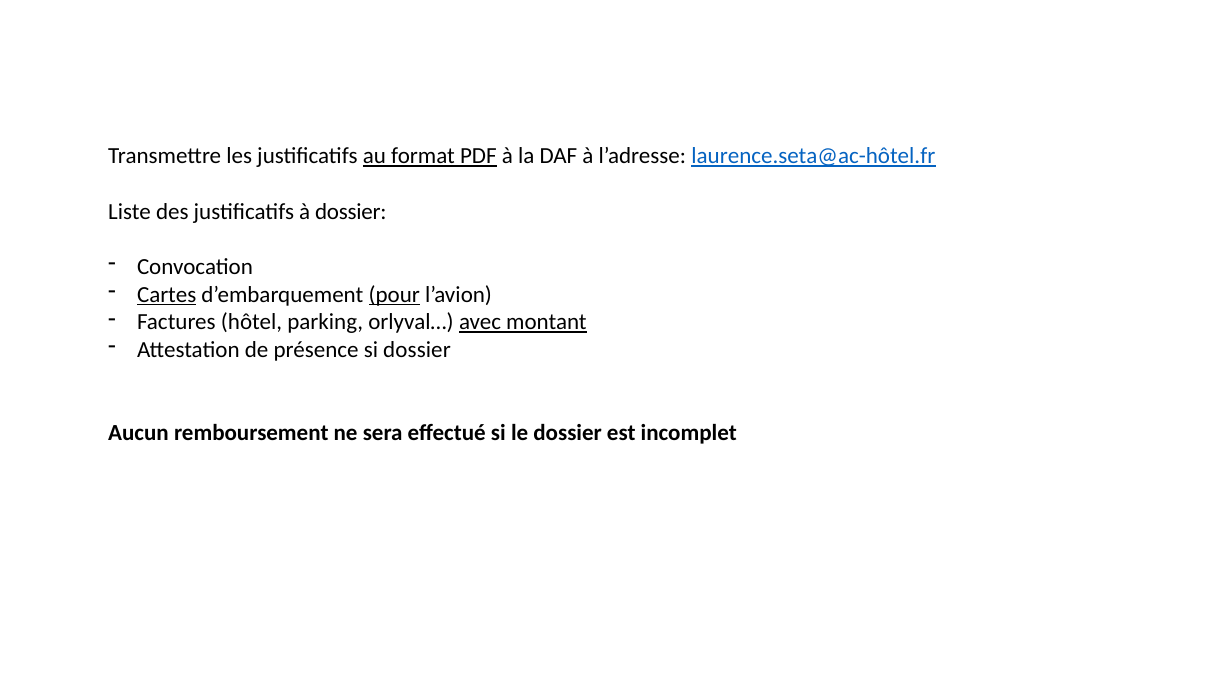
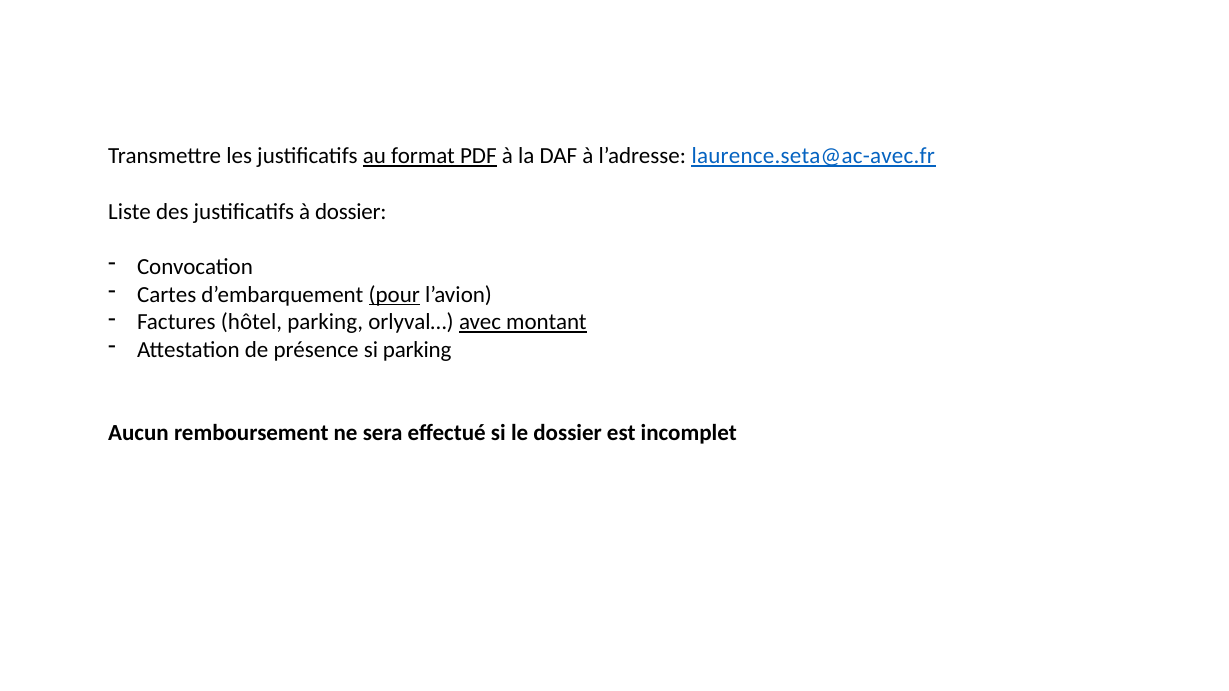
laurence.seta@ac-hôtel.fr: laurence.seta@ac-hôtel.fr -> laurence.seta@ac-avec.fr (813, 156)
Cartes underline: present -> none (167, 295)
si dossier: dossier -> parking (417, 350)
